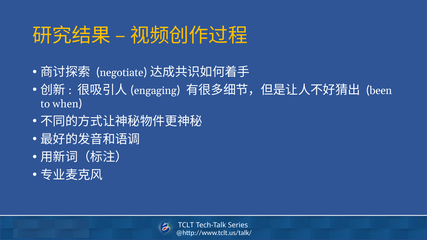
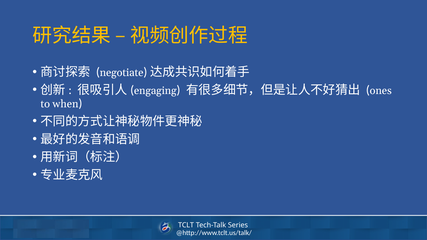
been: been -> ones (381, 91)
